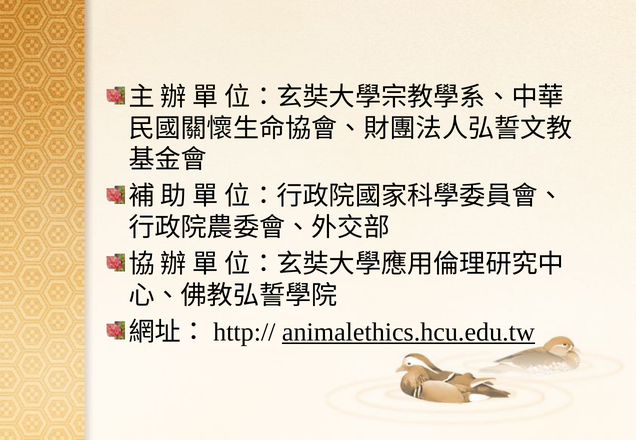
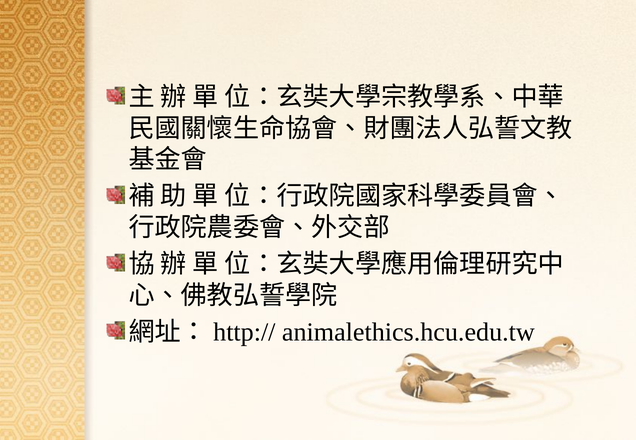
animalethics.hcu.edu.tw underline: present -> none (408, 332)
